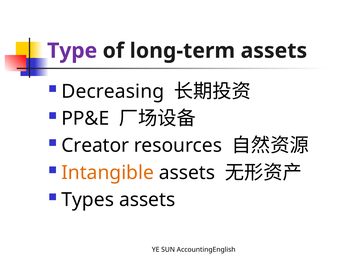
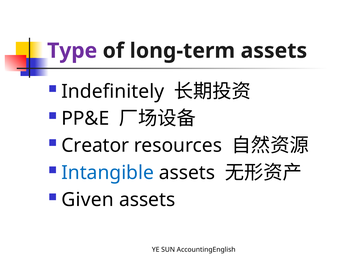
Decreasing: Decreasing -> Indefinitely (113, 91)
Intangible colour: orange -> blue (108, 172)
Types: Types -> Given (88, 199)
